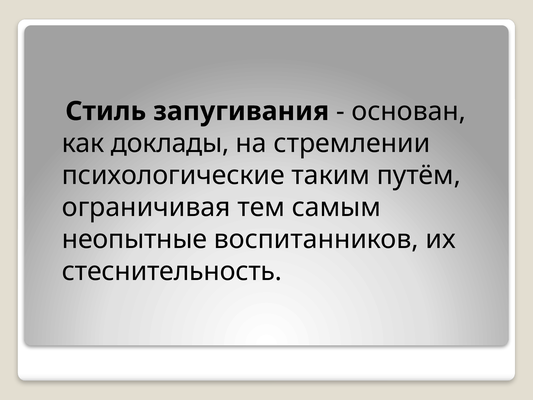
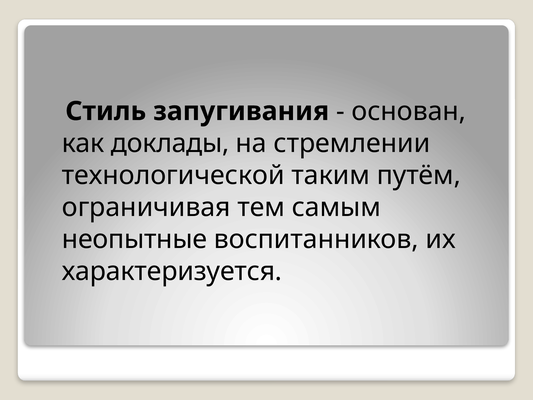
психологические: психологические -> технологической (173, 175)
стеснительность: стеснительность -> характеризуется (172, 271)
